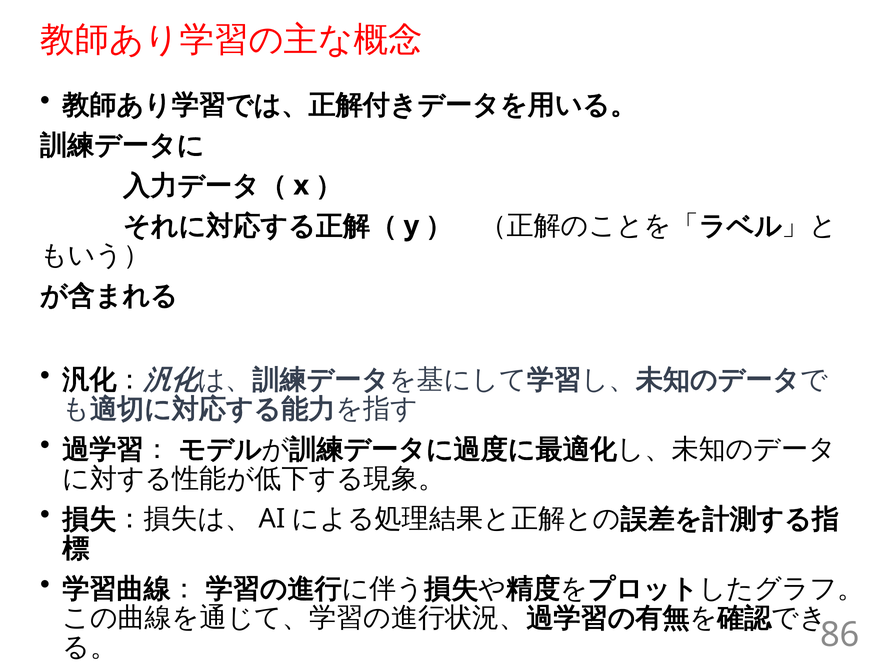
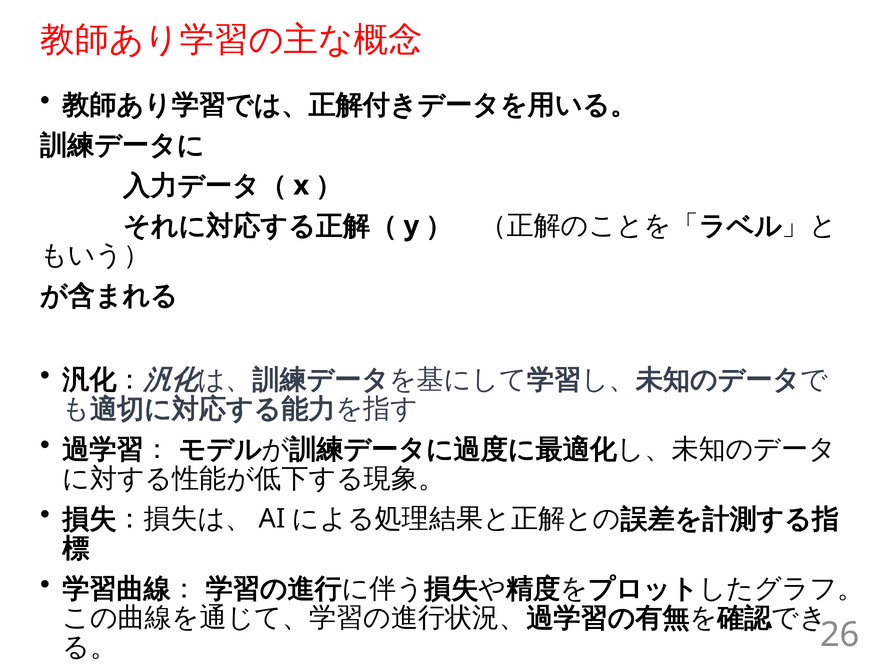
86: 86 -> 26 (840, 635)
